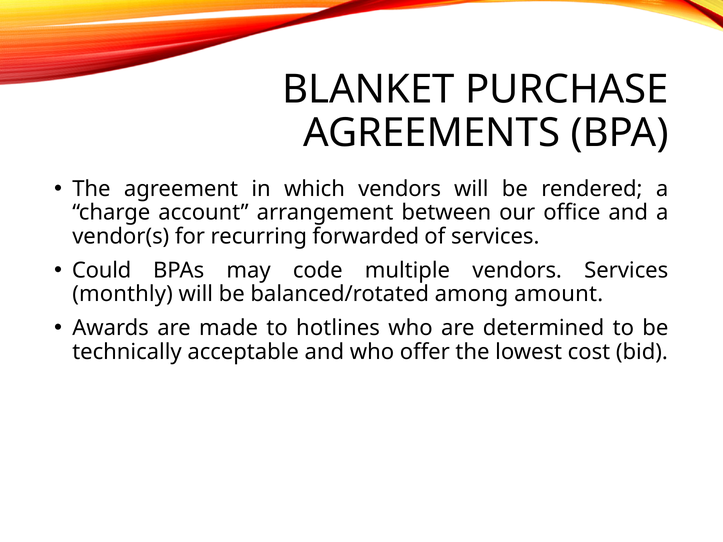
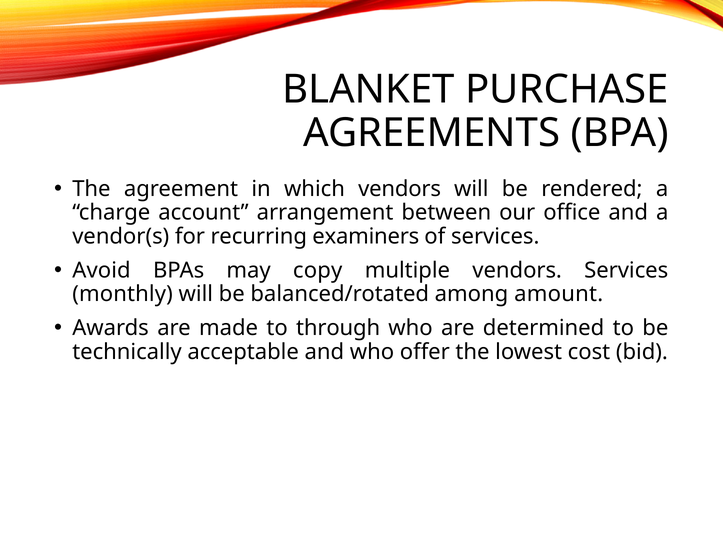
forwarded: forwarded -> examiners (366, 237)
Could: Could -> Avoid (101, 270)
code: code -> copy (318, 270)
hotlines: hotlines -> through (338, 328)
